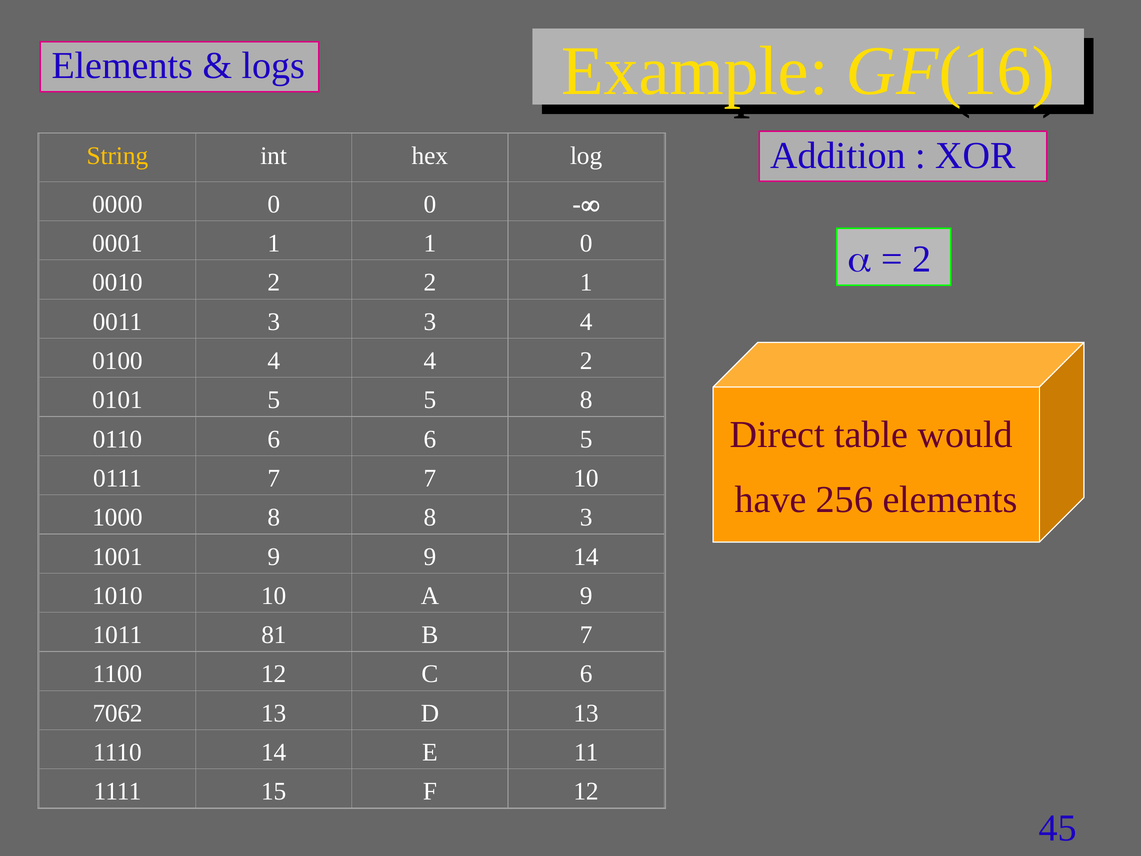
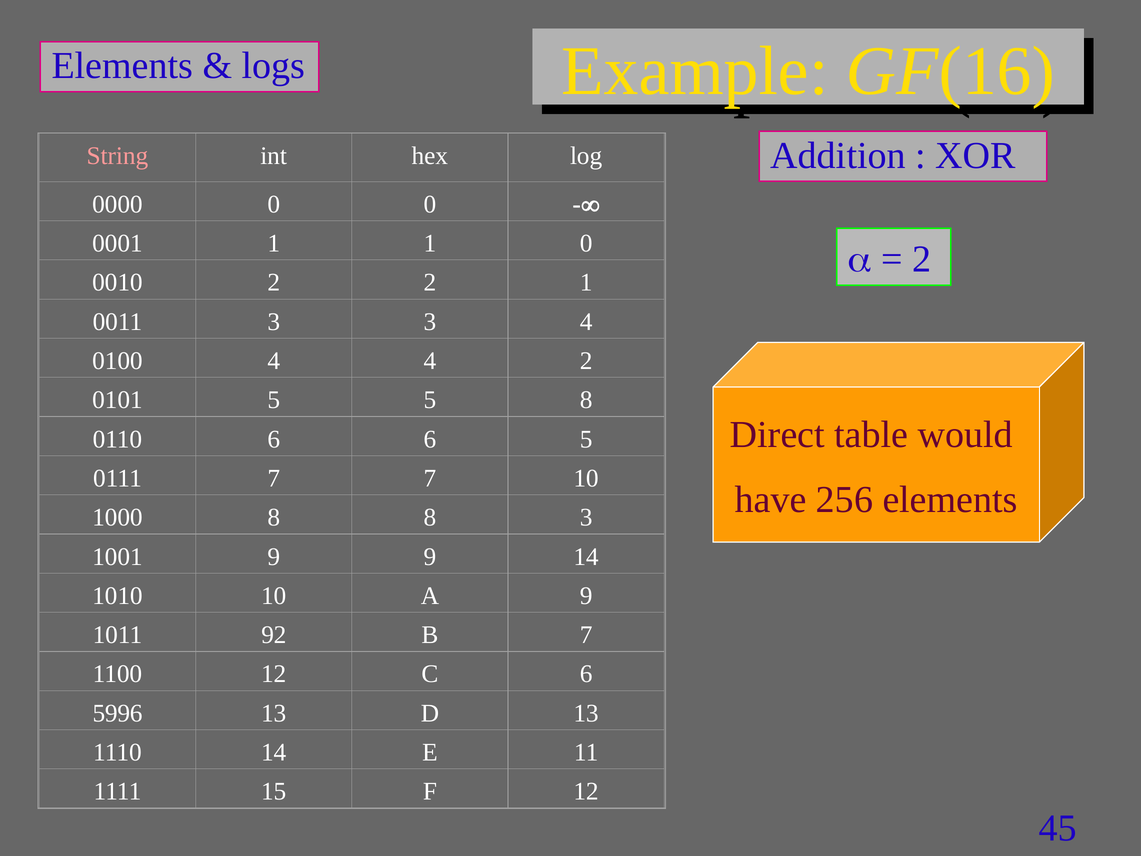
String colour: yellow -> pink (117, 156)
81: 81 -> 92 (274, 635)
7062: 7062 -> 5996 (118, 713)
